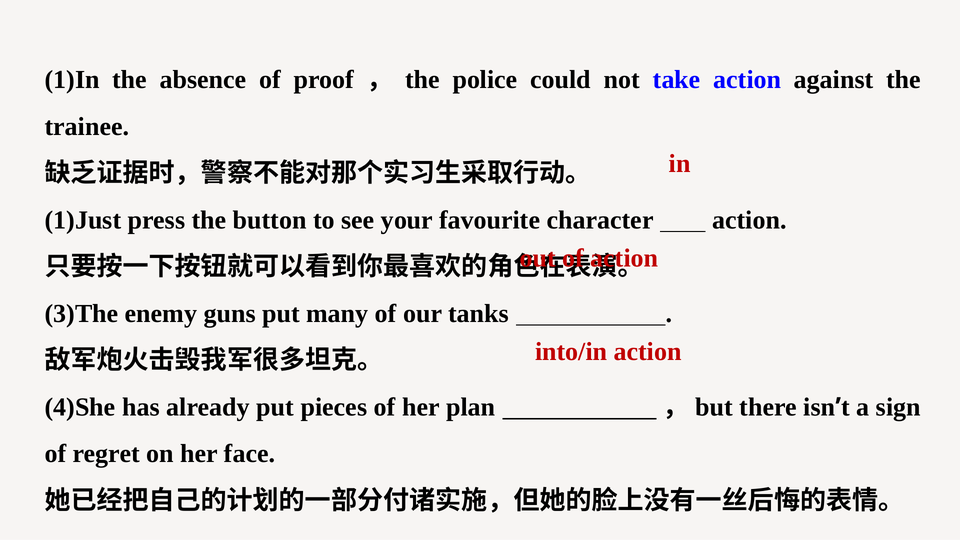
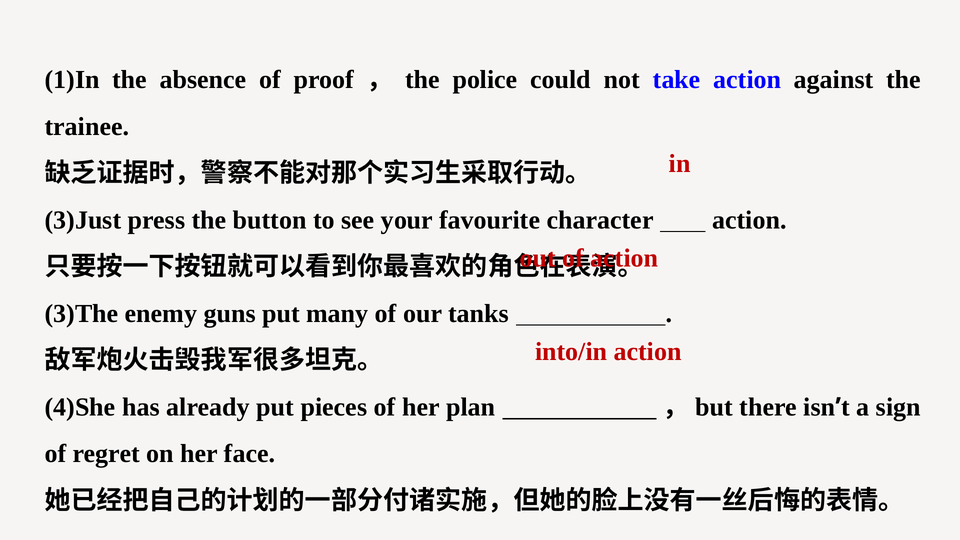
1)Just: 1)Just -> 3)Just (83, 220)
